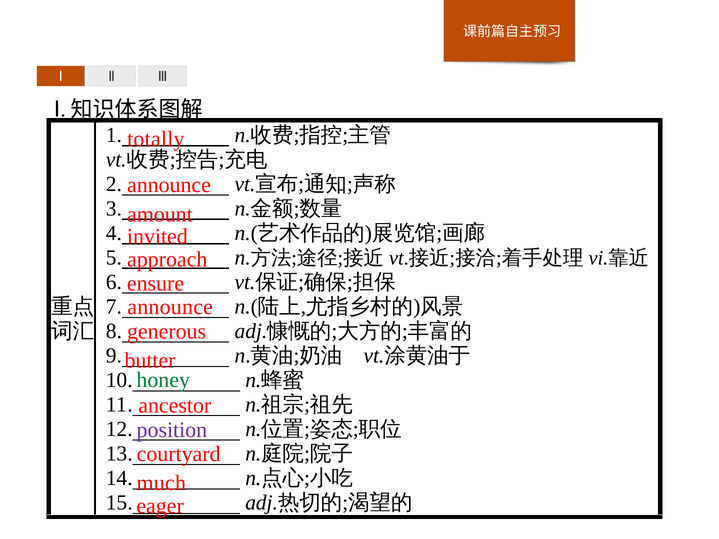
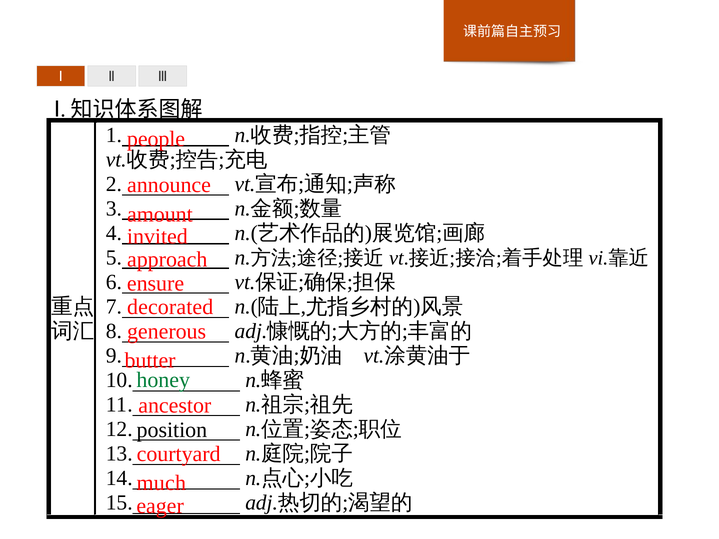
totally: totally -> people (156, 139)
announce: announce -> decorated (170, 307)
position colour: purple -> black (172, 430)
